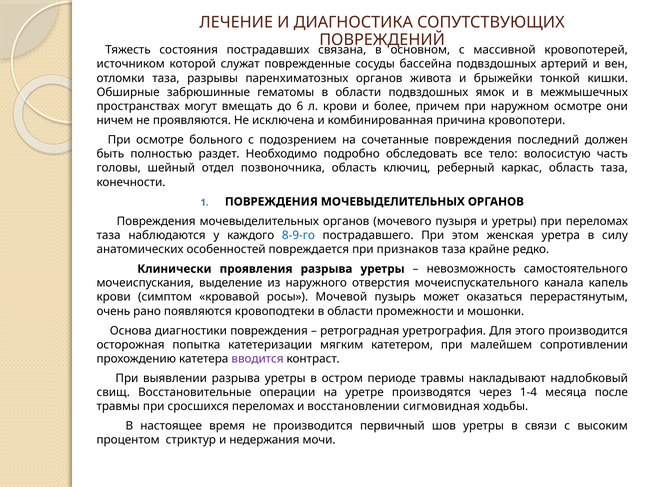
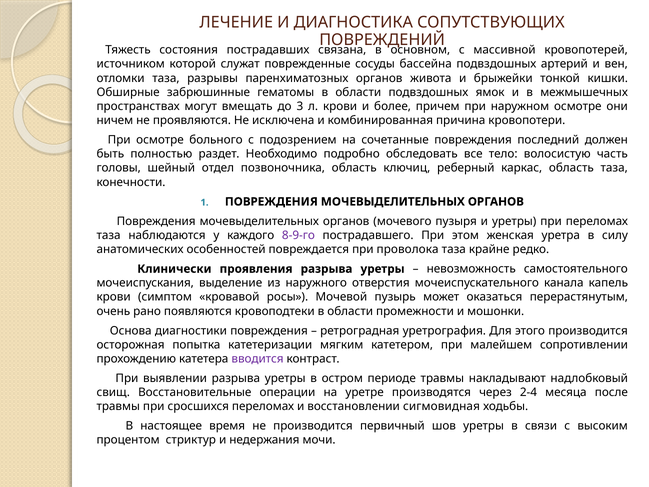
6: 6 -> 3 (300, 106)
8-9-го colour: blue -> purple (298, 235)
признаков: признаков -> проволока (408, 249)
1-4: 1-4 -> 2-4 (528, 392)
